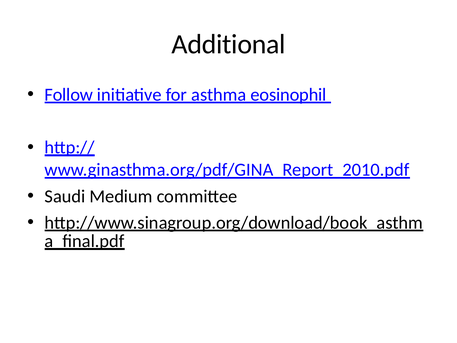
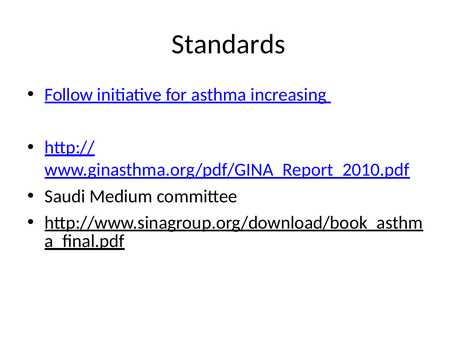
Additional: Additional -> Standards (228, 44)
eosinophil: eosinophil -> increasing (288, 95)
